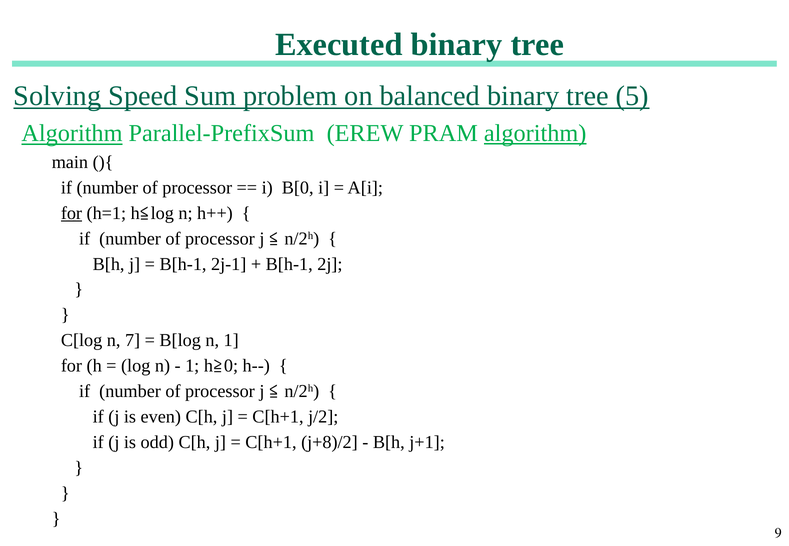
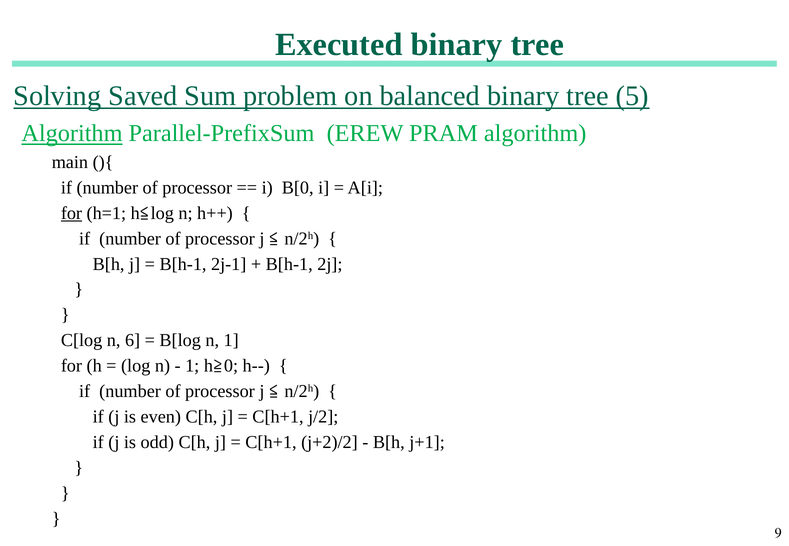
Speed: Speed -> Saved (143, 96)
algorithm underline: present -> none (535, 133)
7: 7 -> 6 (133, 341)
j+8)/2: j+8)/2 -> j+2)/2 (329, 443)
